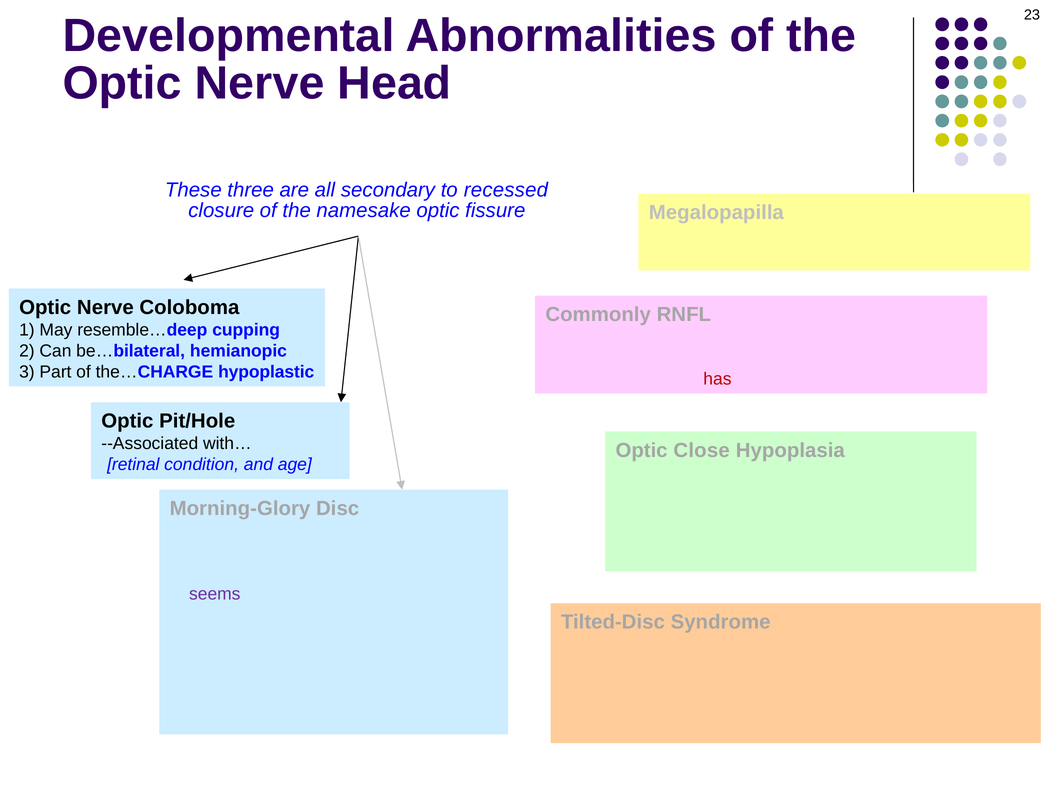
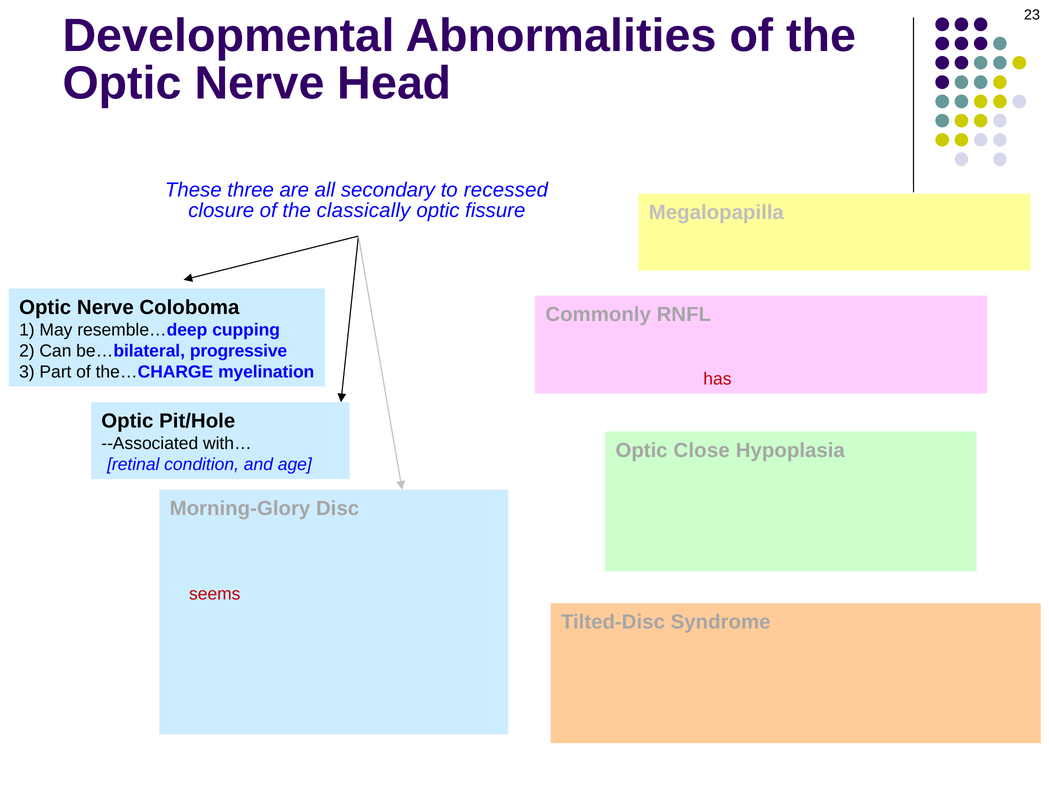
the namesake: namesake -> classically (364, 211)
hemianopic: hemianopic -> progressive (239, 351)
hypoplastic: hypoplastic -> myelination (266, 372)
seems colour: purple -> red (215, 594)
